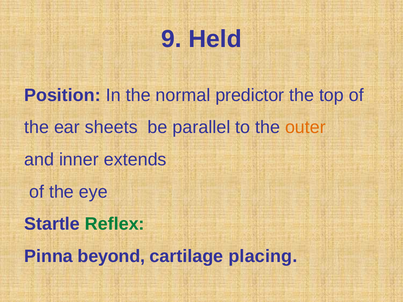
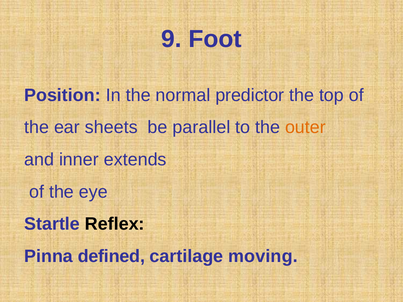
Held: Held -> Foot (215, 39)
Reflex colour: green -> black (115, 224)
beyond: beyond -> defined (111, 256)
placing: placing -> moving (263, 256)
